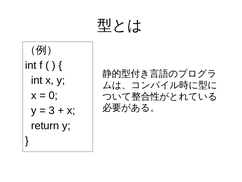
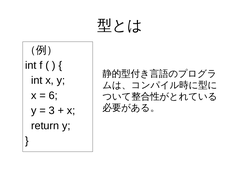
0: 0 -> 6 (53, 95)
